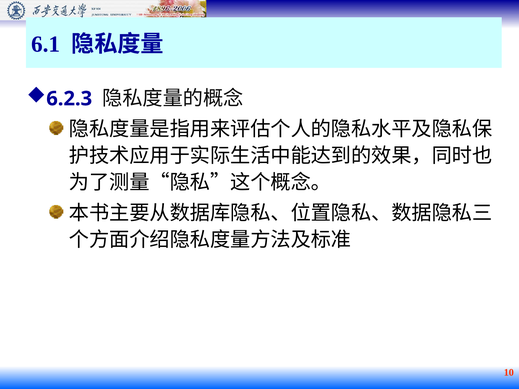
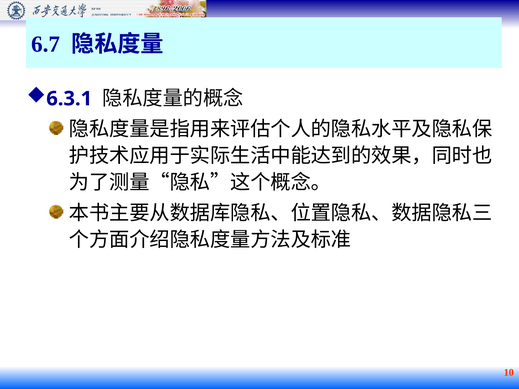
6.1: 6.1 -> 6.7 (46, 44)
6.2.3: 6.2.3 -> 6.3.1 (69, 99)
